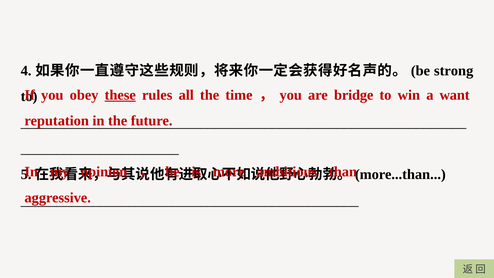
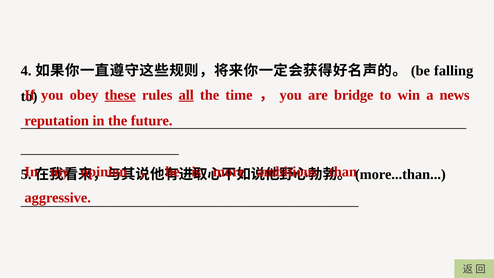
strong: strong -> falling (454, 71)
all underline: none -> present (186, 95)
want: want -> news (455, 95)
